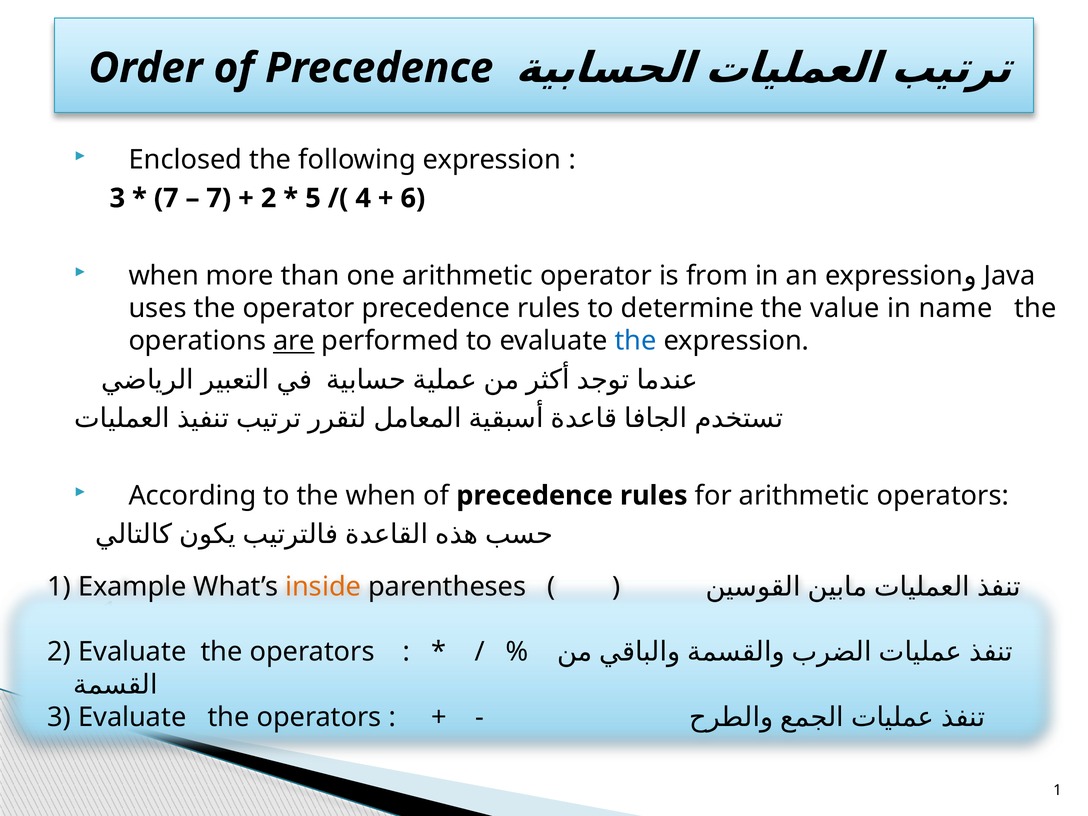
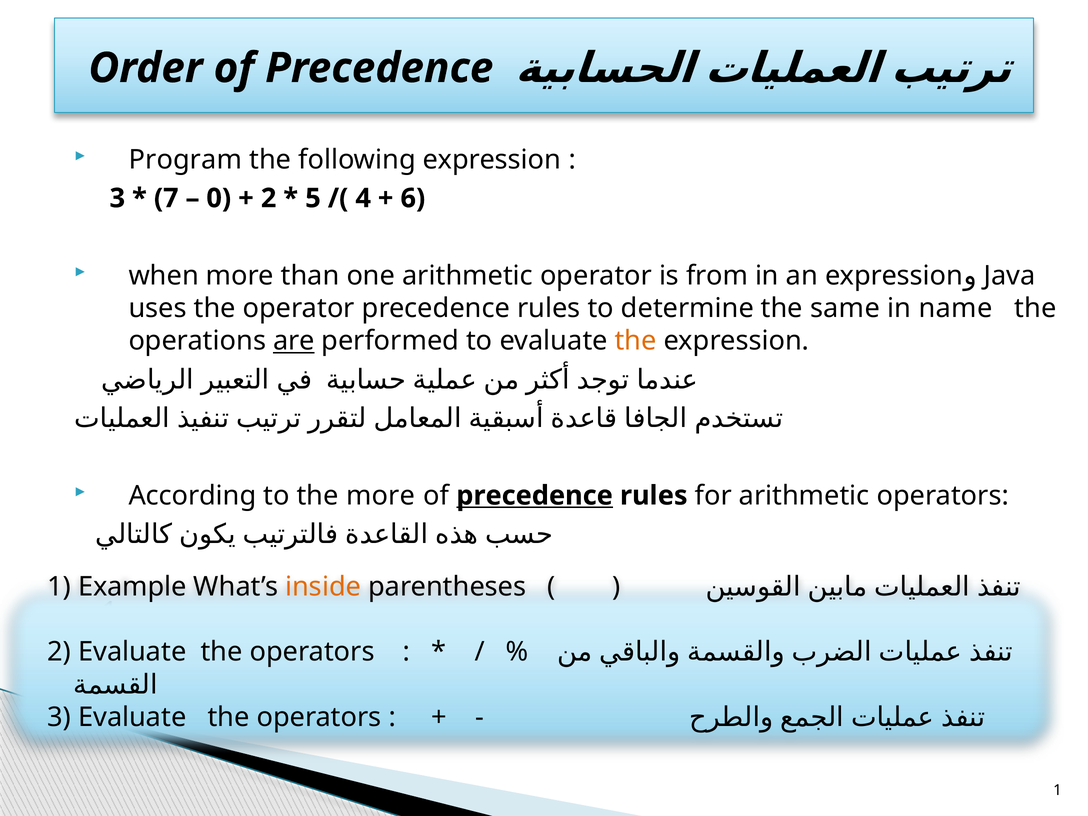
Enclosed: Enclosed -> Program (185, 160)
7: 7 -> 0 (219, 198)
value: value -> same (845, 308)
the colour: blue -> orange (636, 341)
the when: when -> more (381, 496)
precedence underline: none -> present (535, 496)
